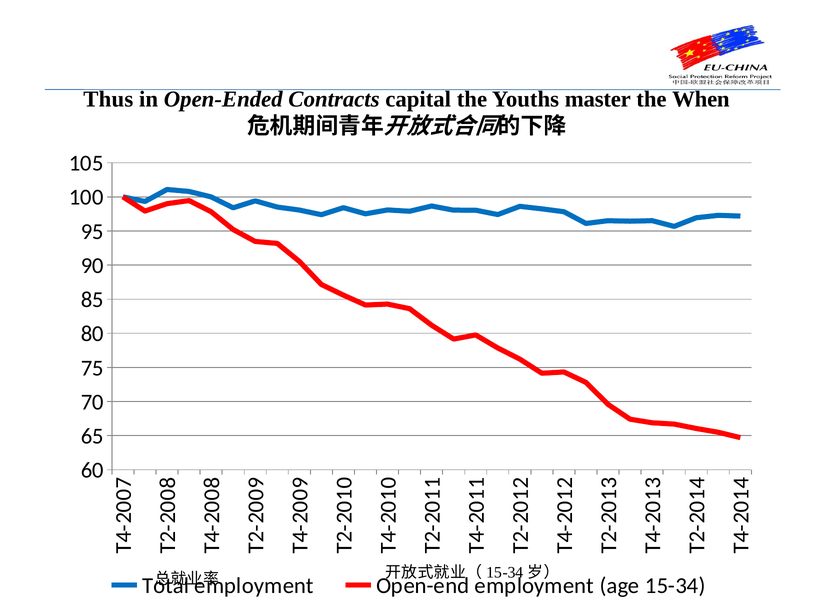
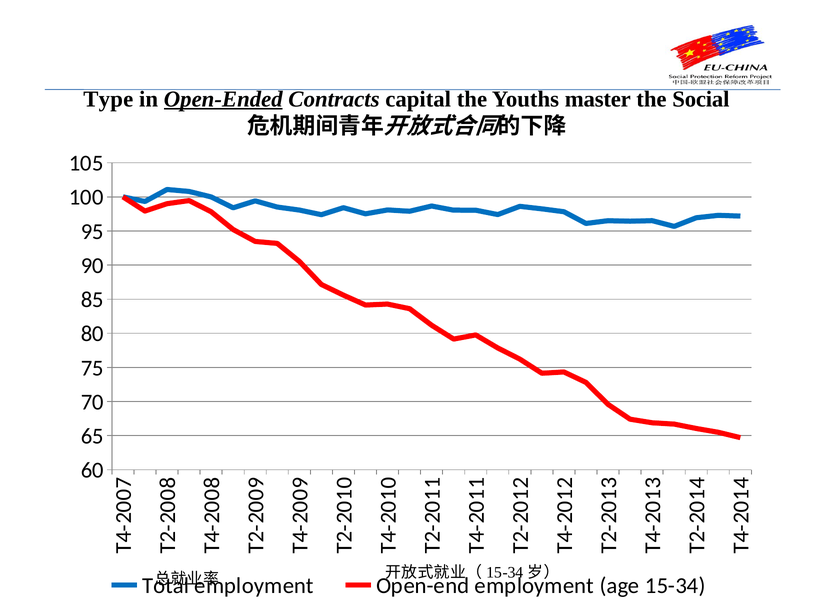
Thus: Thus -> Type (108, 99)
Open-Ended underline: none -> present (223, 99)
When: When -> Social (701, 99)
